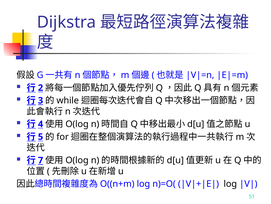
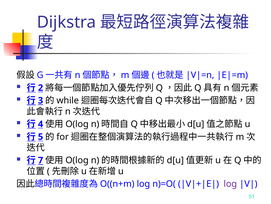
log colour: black -> purple (230, 183)
